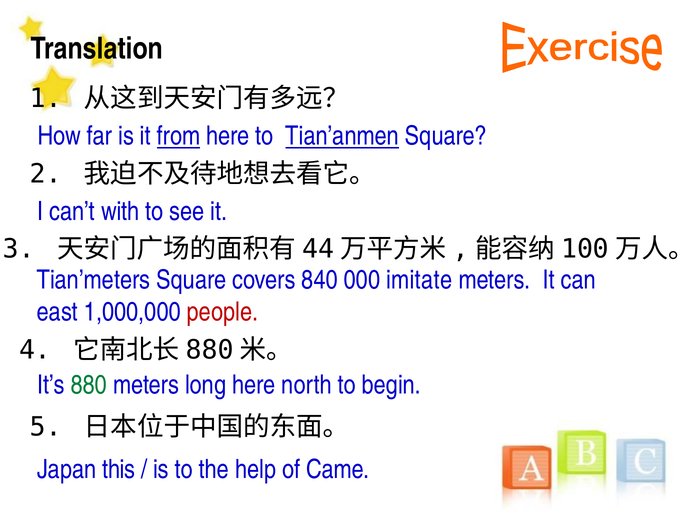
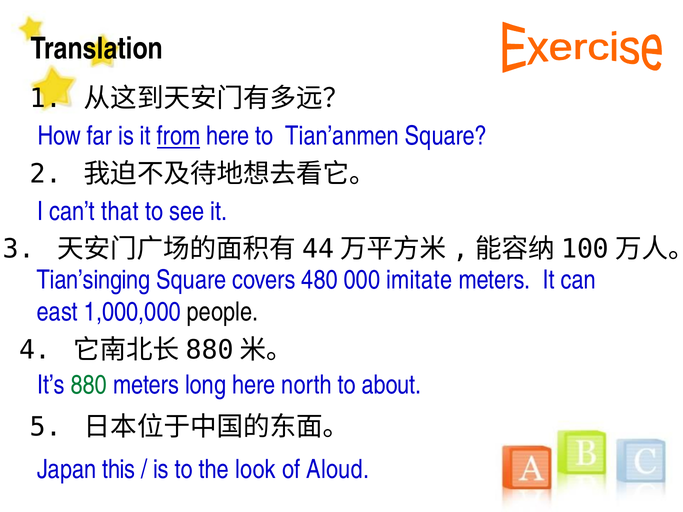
Tian’anmen underline: present -> none (342, 136)
with: with -> that (120, 212)
Tian’meters: Tian’meters -> Tian’singing (94, 280)
840: 840 -> 480 (320, 280)
people colour: red -> black (223, 312)
begin: begin -> about (391, 385)
help: help -> look (255, 470)
Came: Came -> Aloud (338, 470)
